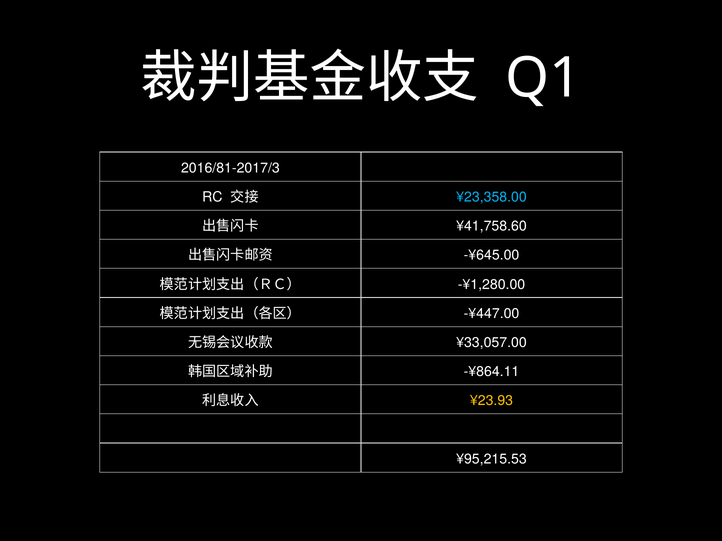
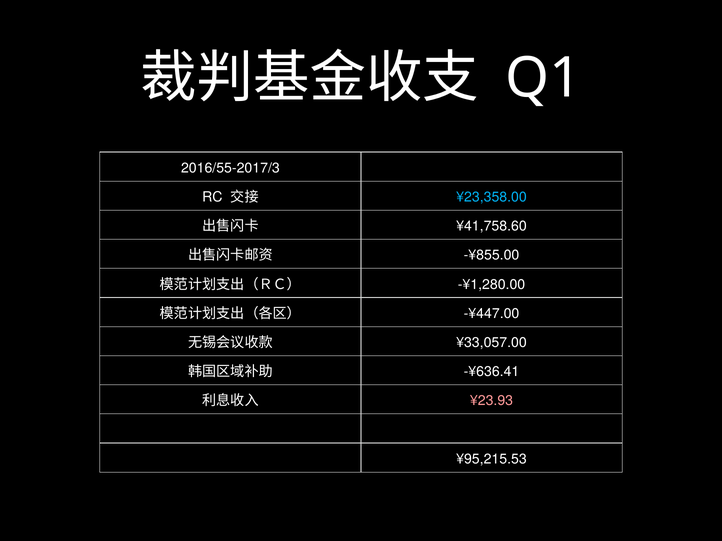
2016/81-2017/3: 2016/81-2017/3 -> 2016/55-2017/3 (230, 168)
-¥645.00: -¥645.00 -> -¥855.00 (492, 256)
-¥864.11: -¥864.11 -> -¥636.41 (492, 372)
¥23.93 colour: yellow -> pink (492, 401)
